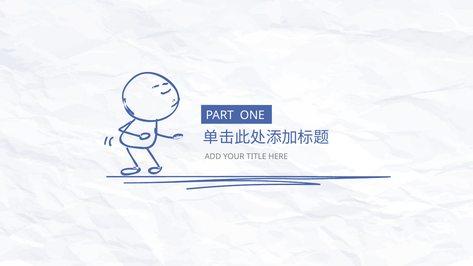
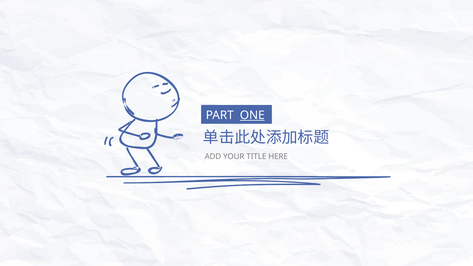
ONE underline: none -> present (252, 115)
